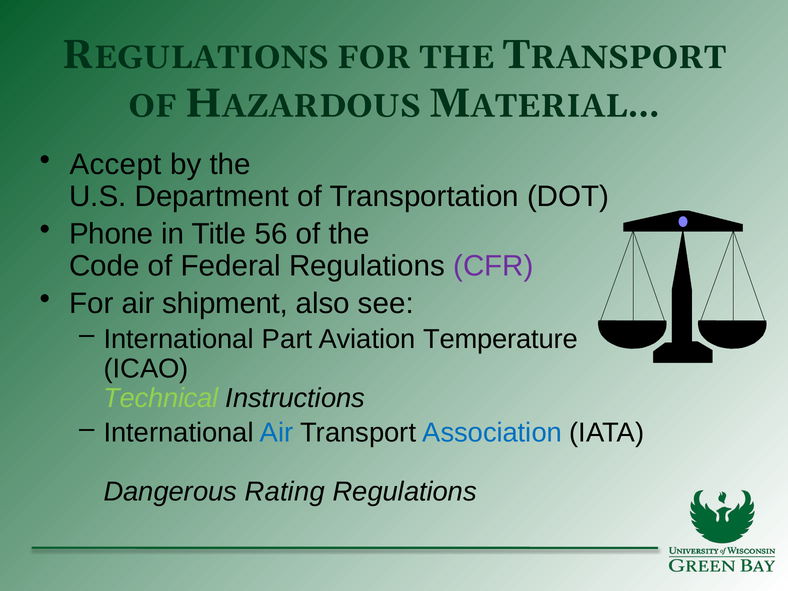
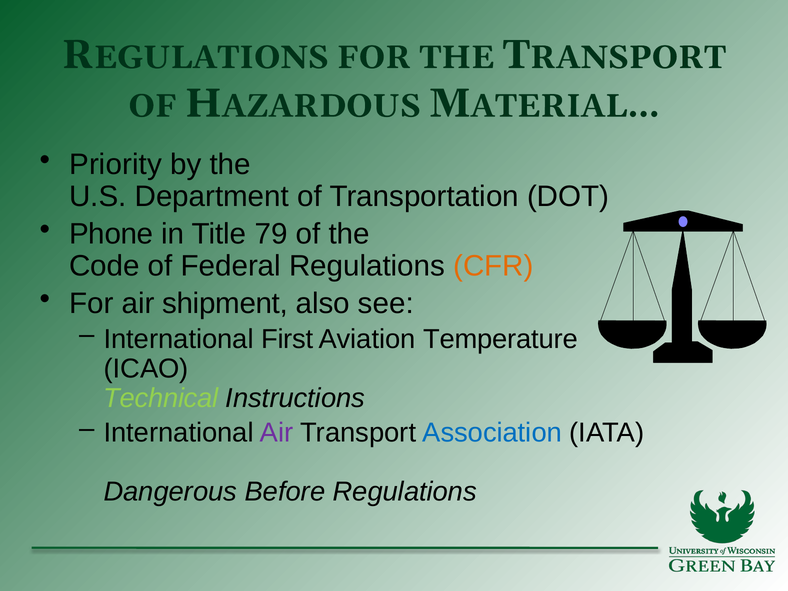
Accept: Accept -> Priority (116, 165)
56: 56 -> 79 (271, 234)
CFR colour: purple -> orange (493, 266)
Part: Part -> First (287, 339)
Air colour: blue -> purple (277, 433)
Rating: Rating -> Before (285, 492)
